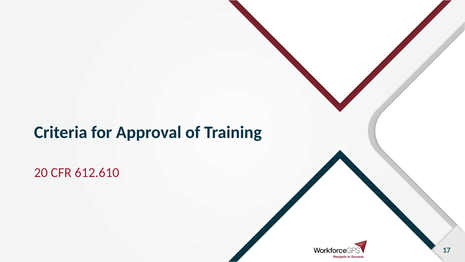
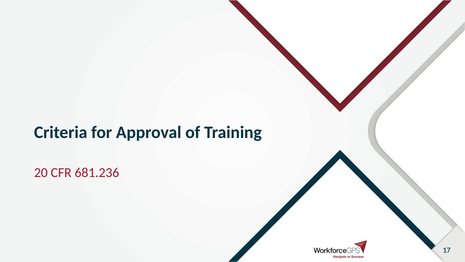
612.610: 612.610 -> 681.236 (97, 172)
